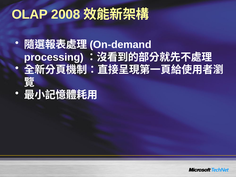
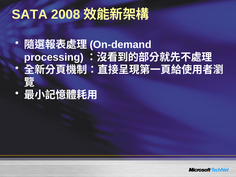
OLAP: OLAP -> SATA (30, 14)
